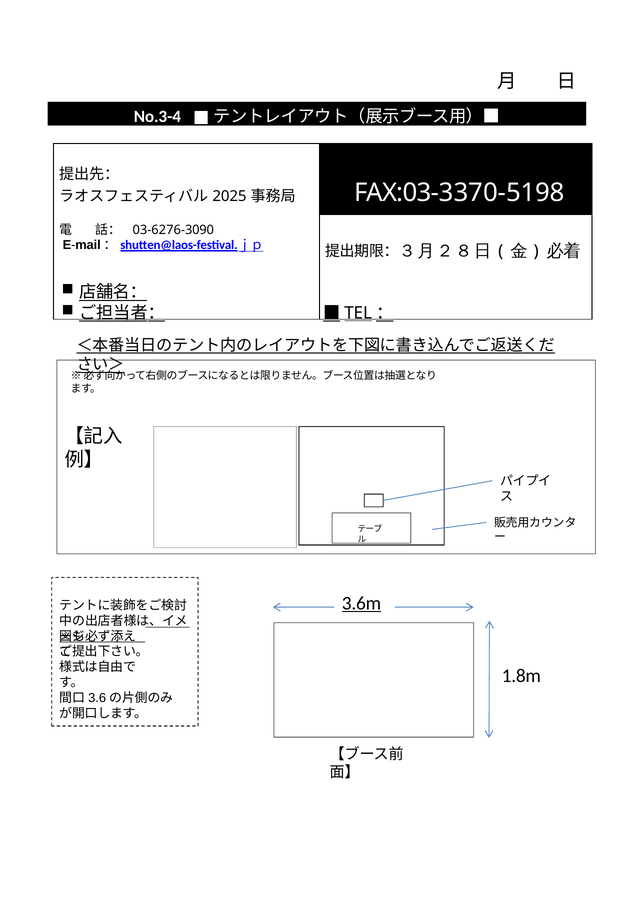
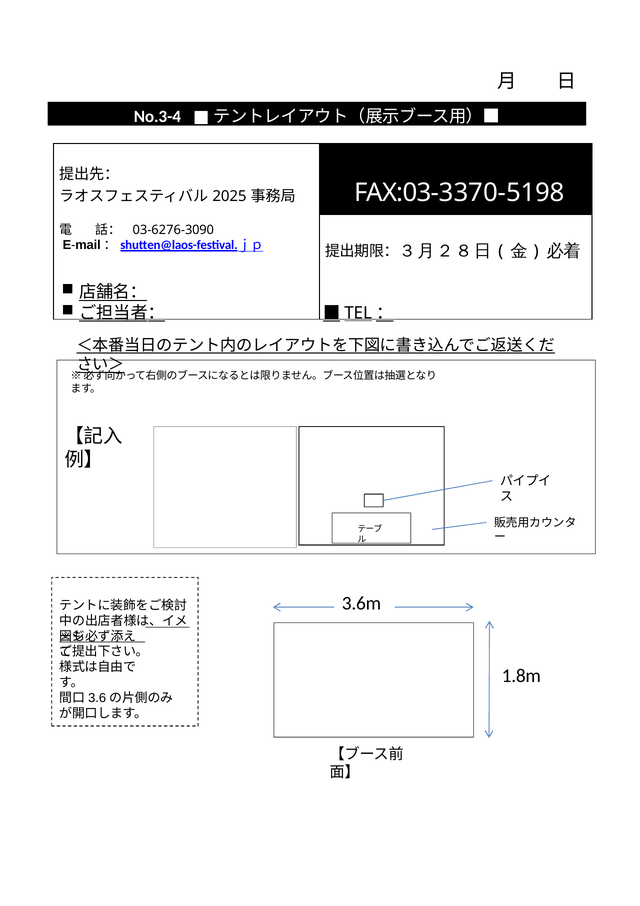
3.6m underline: present -> none (361, 603)
